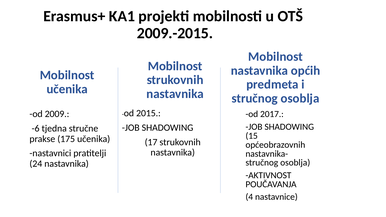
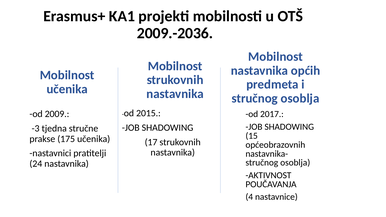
2009.-2015: 2009.-2015 -> 2009.-2036 (175, 33)
-6: -6 -> -3 (36, 129)
